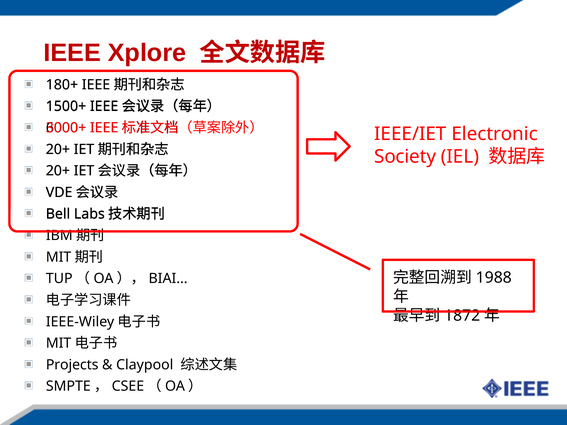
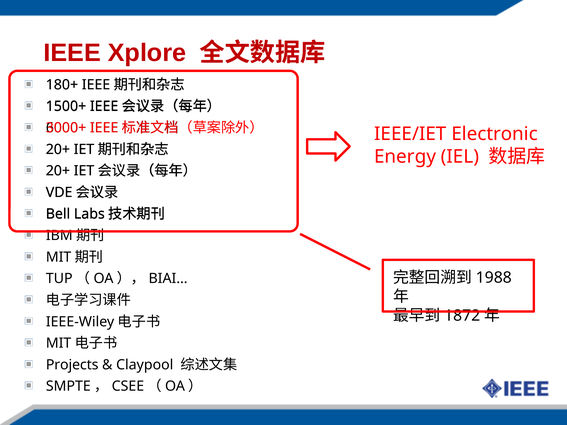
Society: Society -> Energy (405, 157)
